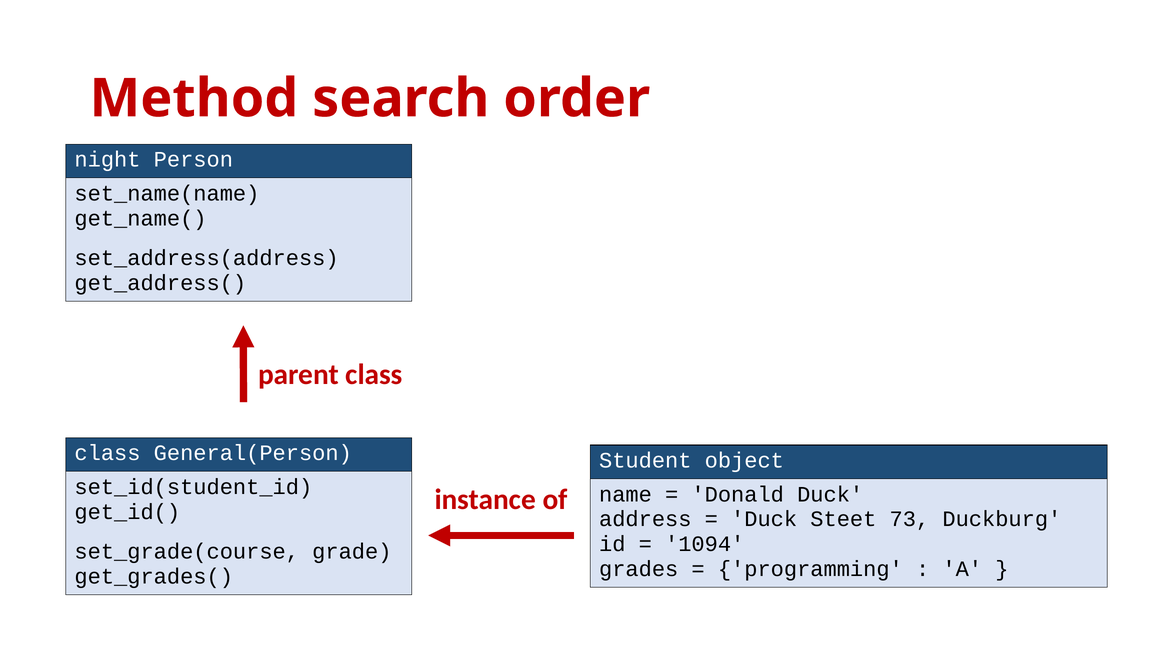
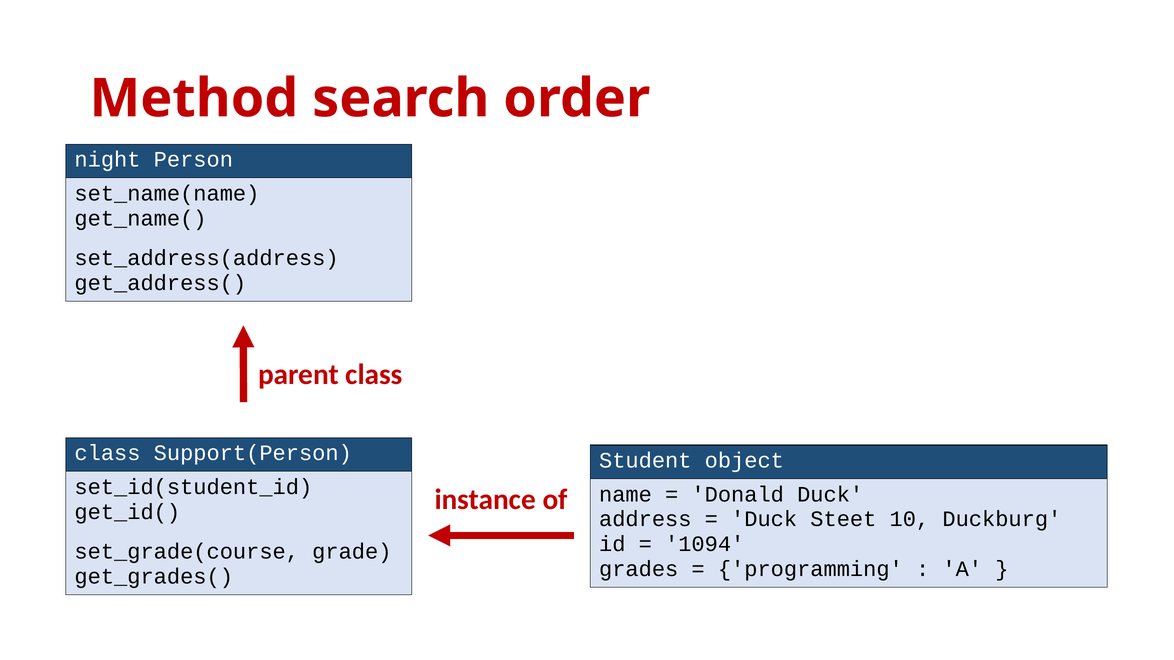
General(Person: General(Person -> Support(Person (253, 453)
73: 73 -> 10 (909, 520)
